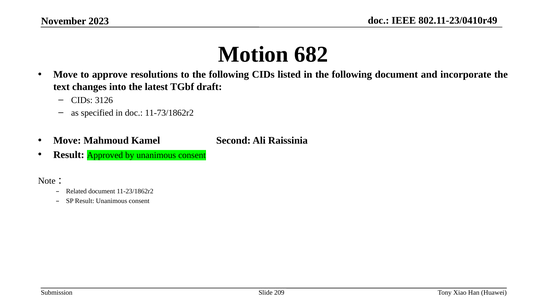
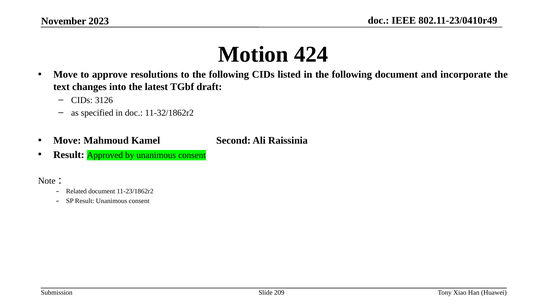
682: 682 -> 424 (311, 55)
11-73/1862r2: 11-73/1862r2 -> 11-32/1862r2 (169, 113)
